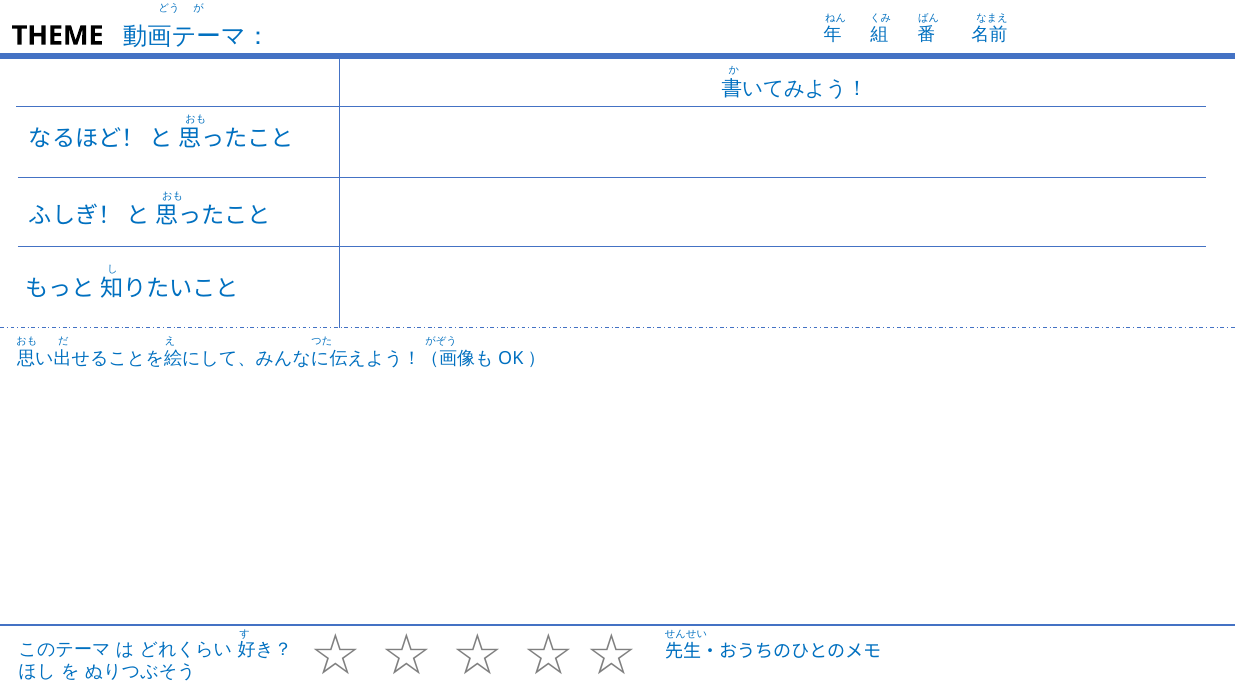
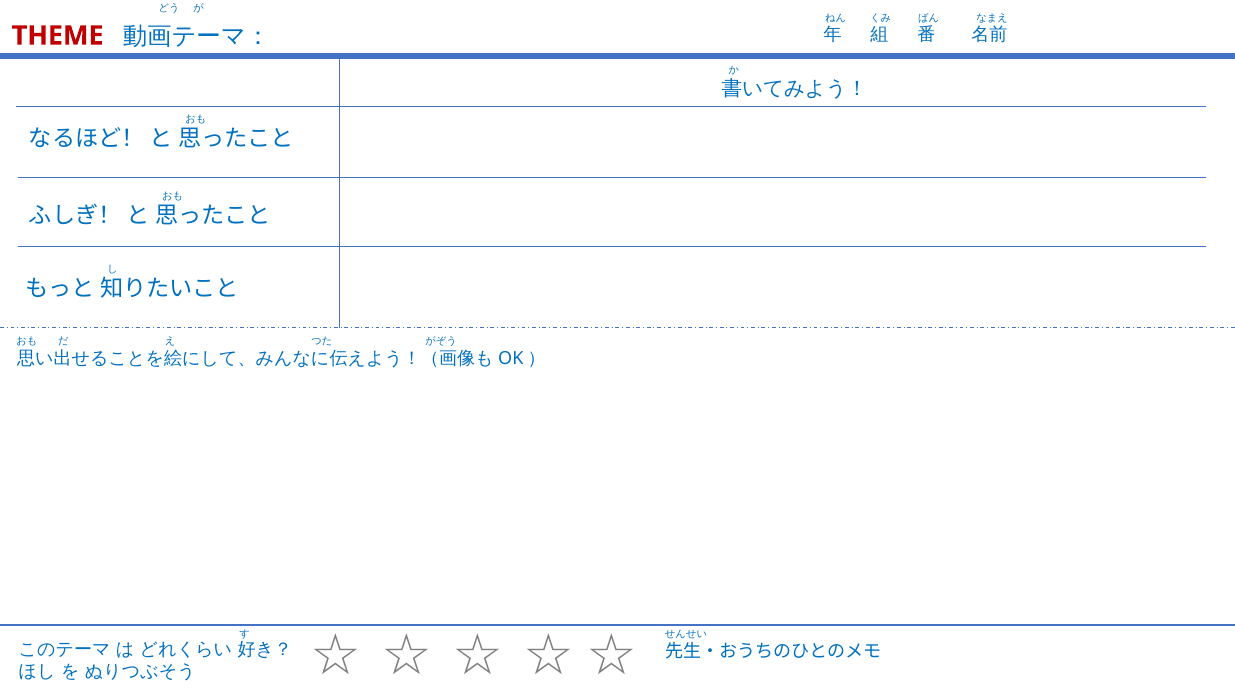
THEME colour: black -> red (58, 36)
